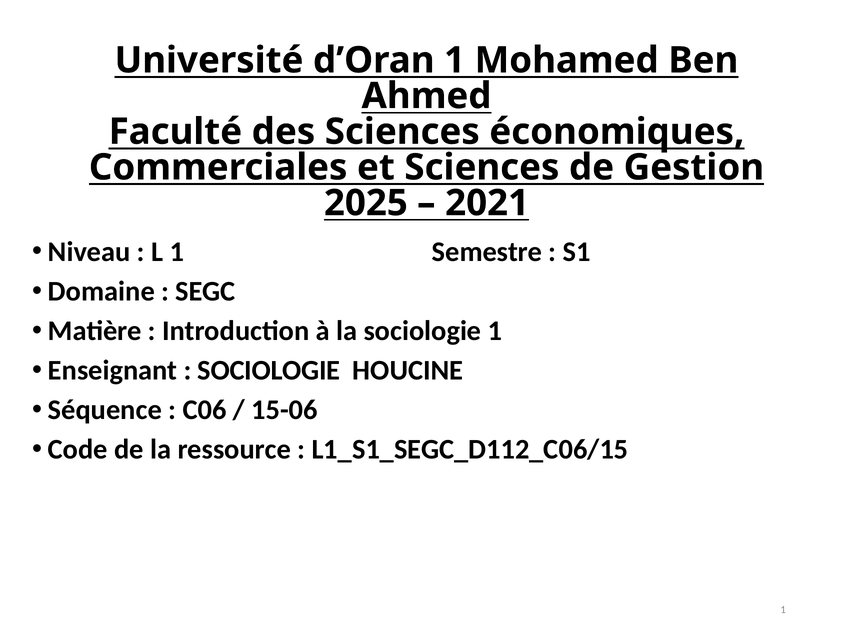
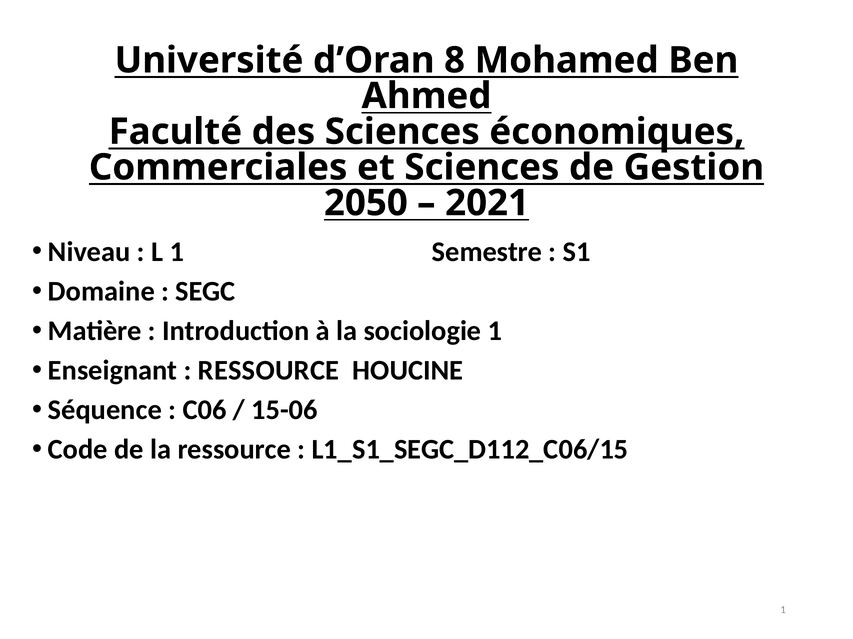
d’Oran 1: 1 -> 8 (455, 60)
2025: 2025 -> 2050 (366, 203)
SOCIOLOGIE: SOCIOLOGIE -> RESSOURCE (269, 371)
